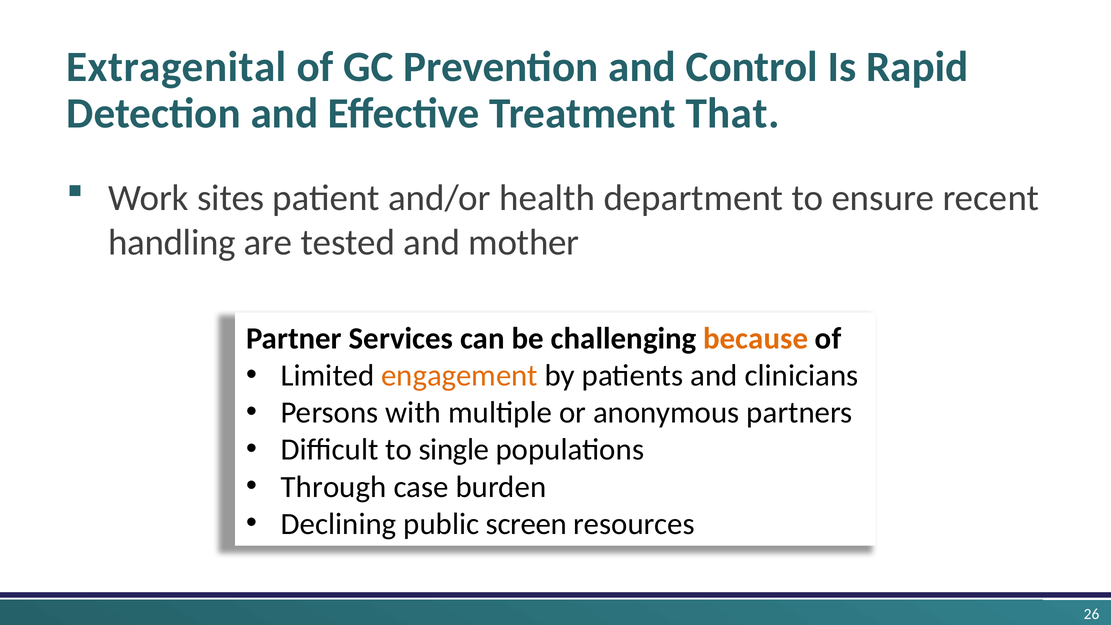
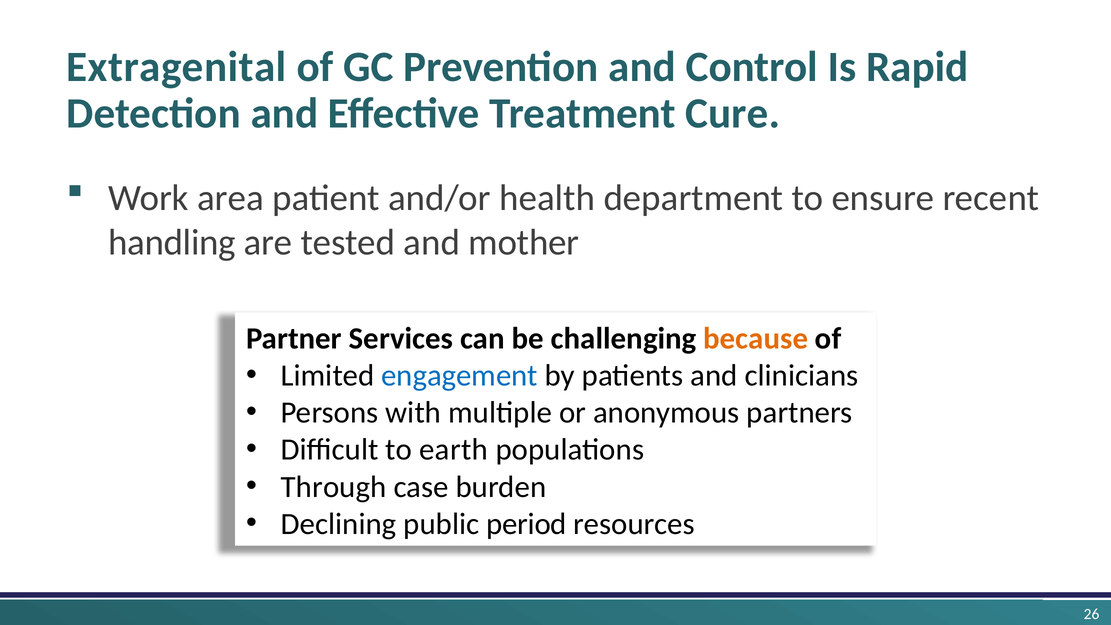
That: That -> Cure (733, 113)
sites: sites -> area (231, 198)
engagement colour: orange -> blue (459, 376)
single: single -> earth (454, 450)
screen: screen -> period (527, 524)
